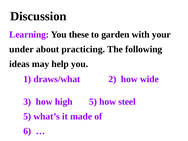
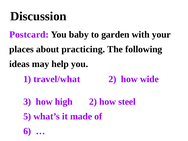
Learning: Learning -> Postcard (29, 35)
these: these -> baby (79, 35)
under: under -> places (22, 49)
draws/what: draws/what -> travel/what (57, 79)
high 5: 5 -> 2 (93, 102)
